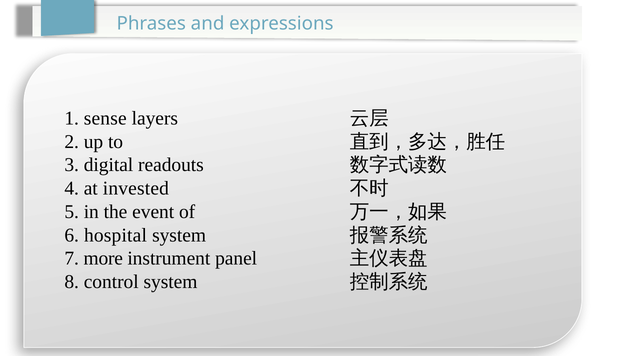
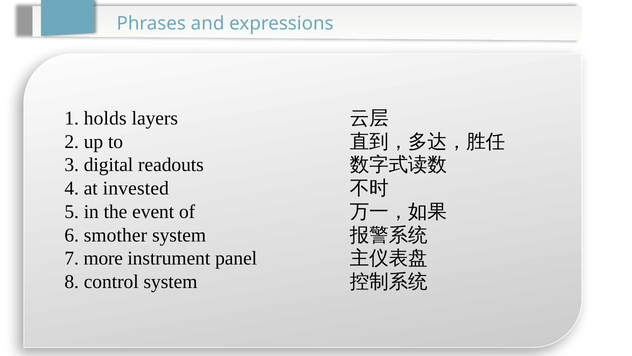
sense: sense -> holds (105, 118)
hospital: hospital -> smother (115, 235)
